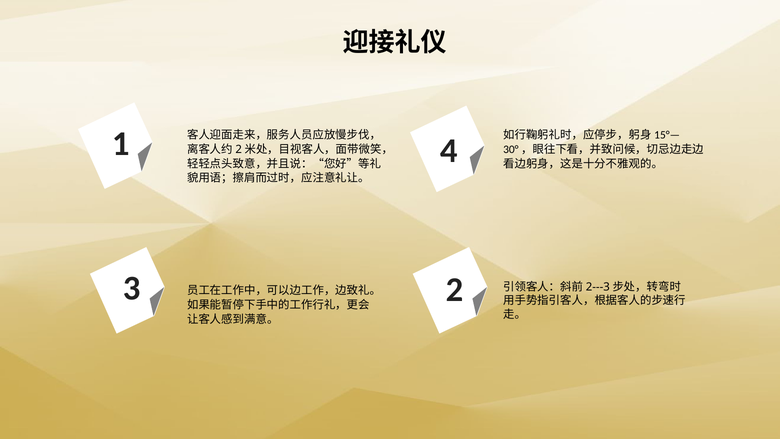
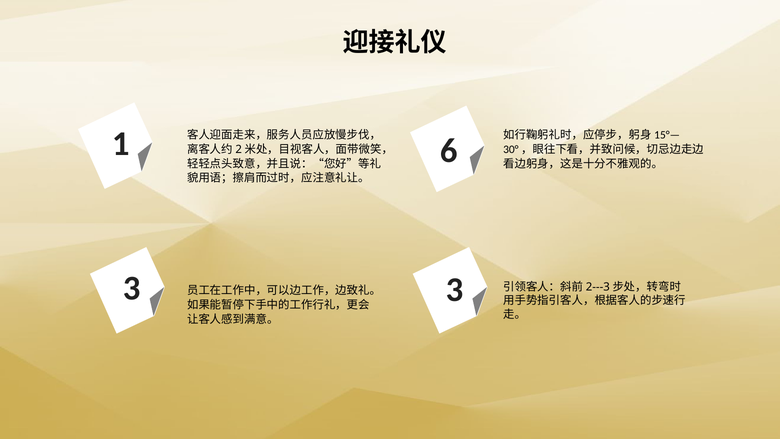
4: 4 -> 6 (449, 151)
3 2: 2 -> 3 (454, 290)
